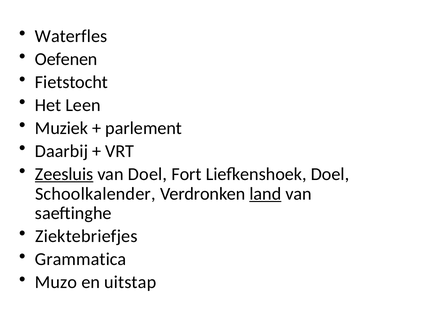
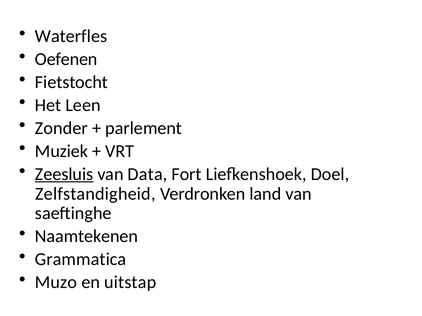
Muziek: Muziek -> Zonder (61, 128)
Daarbij: Daarbij -> Muziek (62, 151)
van Doel: Doel -> Data (148, 174)
Schoolkalender: Schoolkalender -> Zelfstandigheid (95, 194)
land underline: present -> none (265, 194)
Ziektebriefjes: Ziektebriefjes -> Naamtekenen (86, 237)
